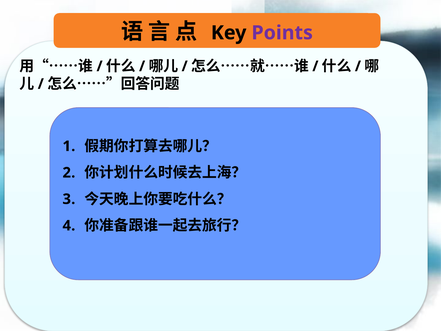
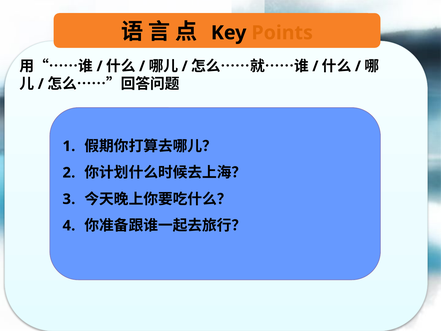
Points colour: purple -> orange (282, 33)
